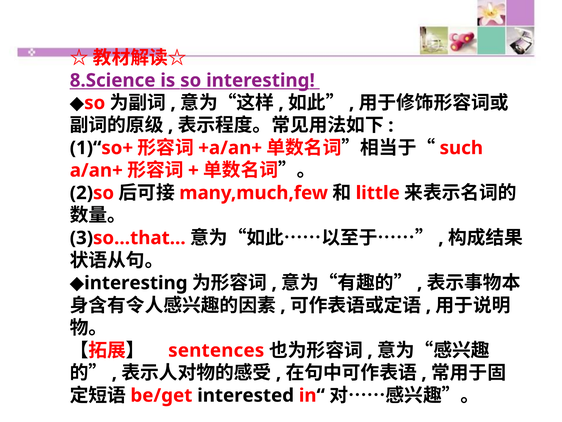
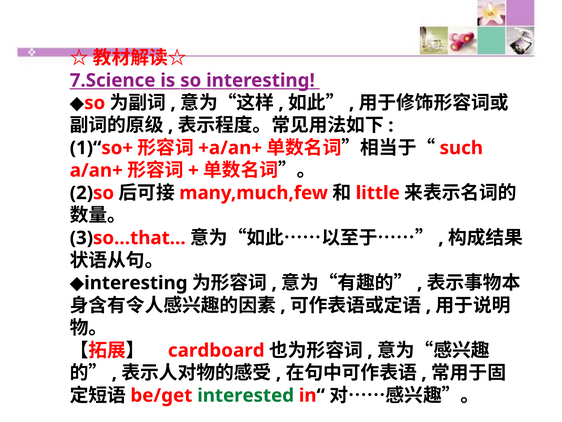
8.Science: 8.Science -> 7.Science (113, 80)
sentences: sentences -> cardboard (216, 350)
interested colour: black -> green (246, 395)
